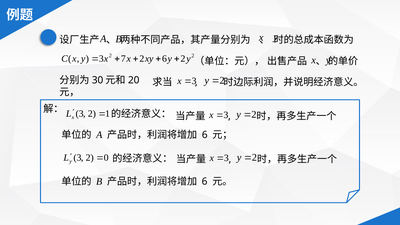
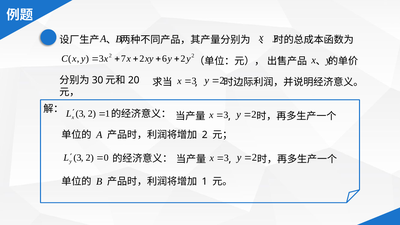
6: 6 -> 2 (205, 135)
6: 6 -> 1 (205, 181)
